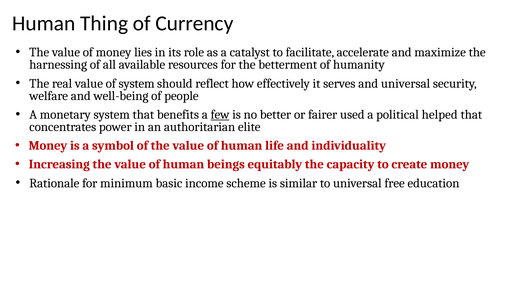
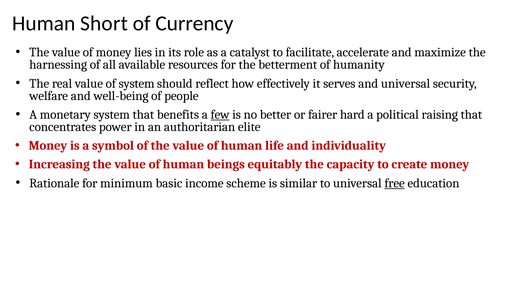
Thing: Thing -> Short (104, 23)
used: used -> hard (352, 115)
helped: helped -> raising (440, 115)
free underline: none -> present (395, 183)
